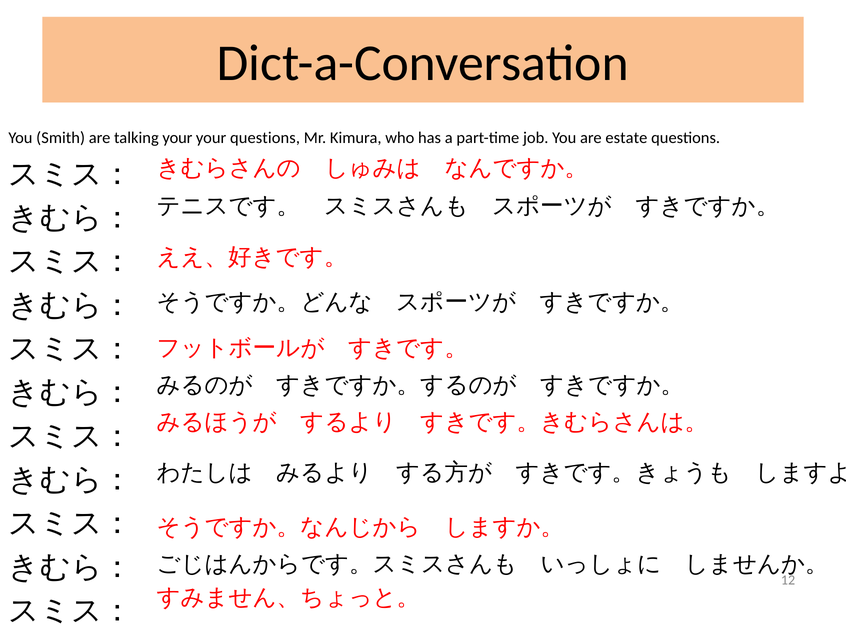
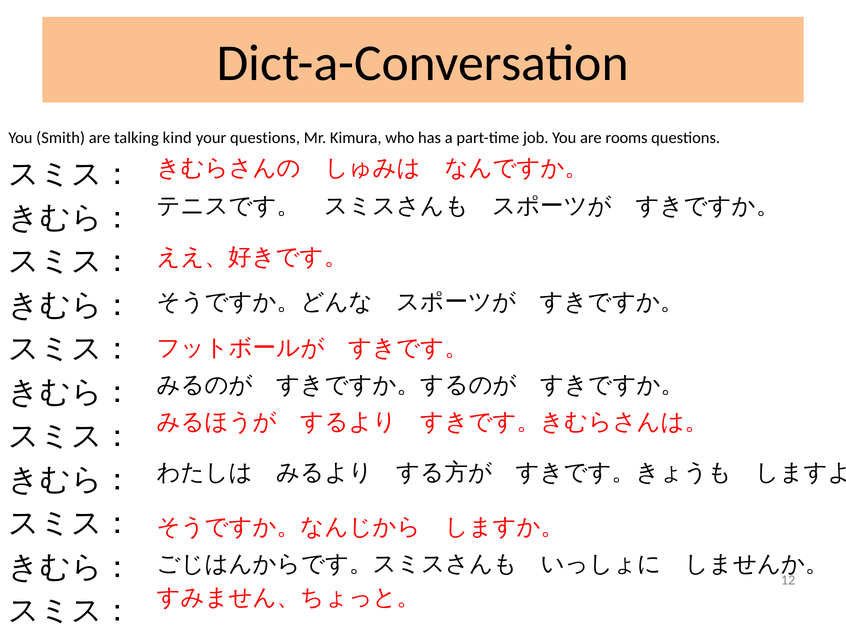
talking your: your -> kind (177, 138)
estate: estate -> rooms (626, 138)
